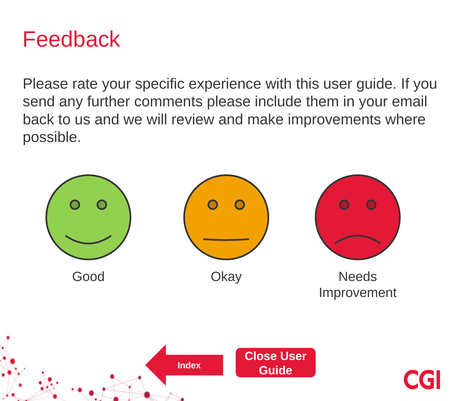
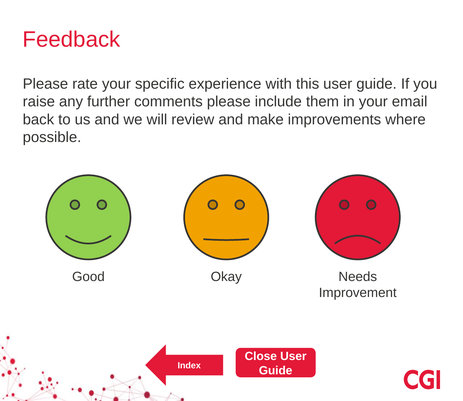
send: send -> raise (39, 102)
